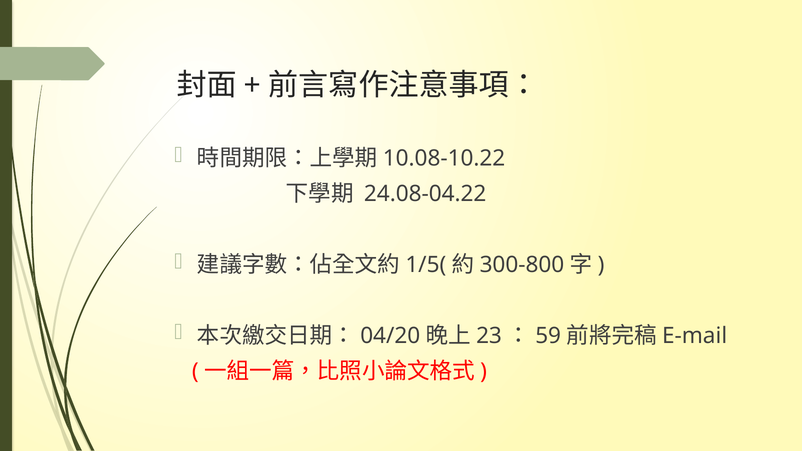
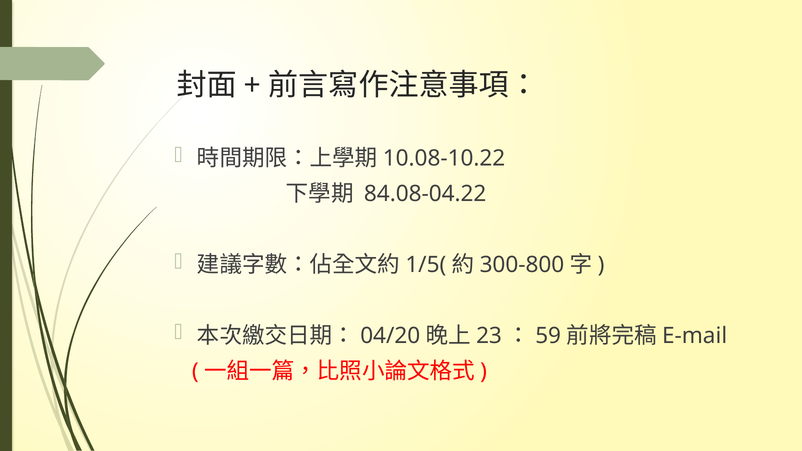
24.08-04.22: 24.08-04.22 -> 84.08-04.22 (425, 194)
